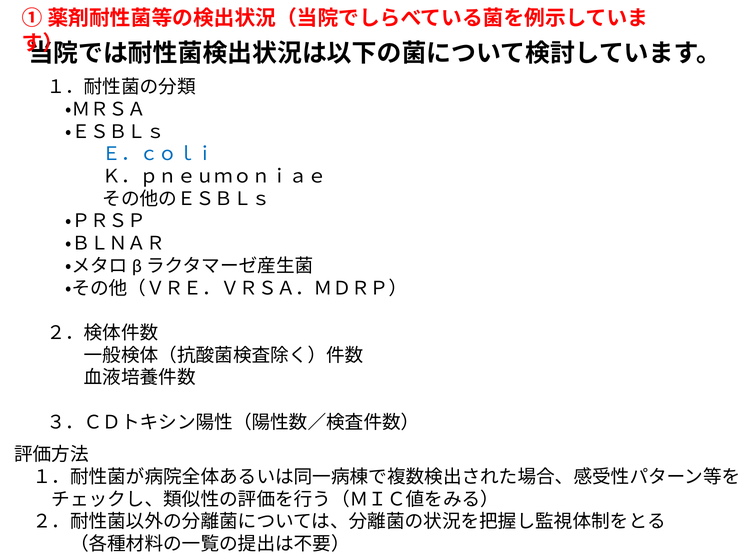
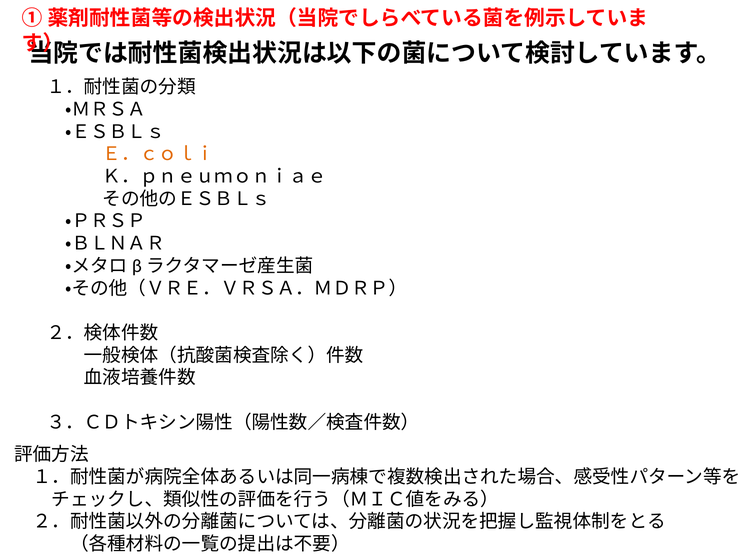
Ｅ．ｃｏｌｉ colour: blue -> orange (158, 154)
